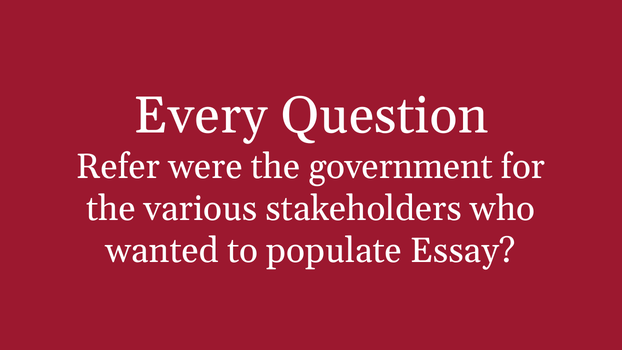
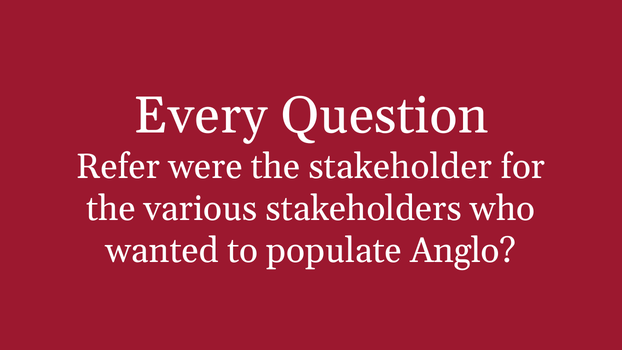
government: government -> stakeholder (400, 167)
Essay: Essay -> Anglo (463, 251)
